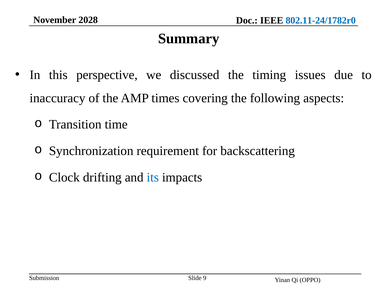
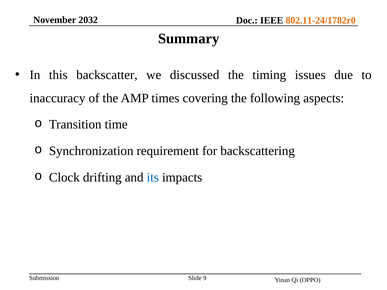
2028: 2028 -> 2032 (88, 20)
802.11-24/1782r0 colour: blue -> orange (321, 20)
perspective: perspective -> backscatter (107, 75)
